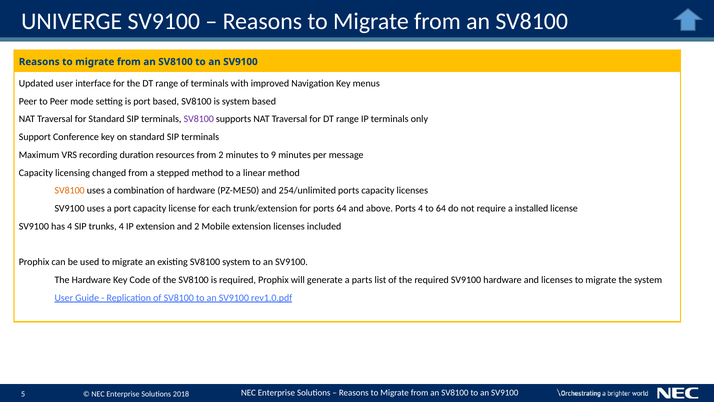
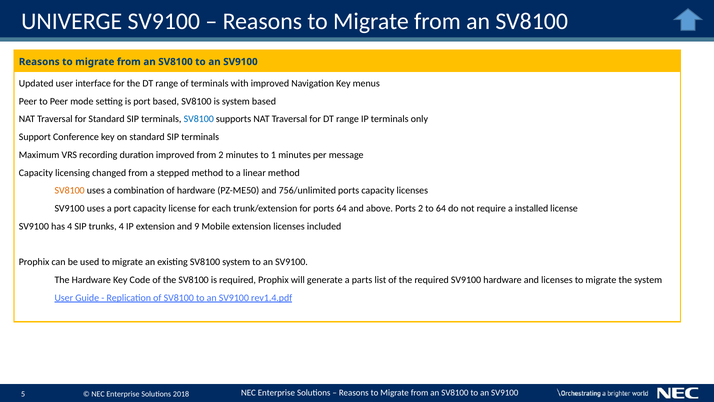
SV8100 colour: purple -> blue (199, 119)
duration resources: resources -> improved (175, 155)
9: 9 -> 1 (273, 155)
254/unlimited: 254/unlimited -> 756/unlimited (307, 190)
Ports 4: 4 -> 2 (421, 208)
and 2: 2 -> 9 (197, 226)
rev1.0.pdf: rev1.0.pdf -> rev1.4.pdf (272, 298)
